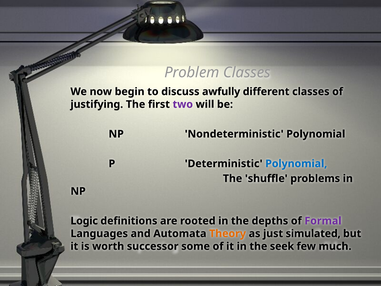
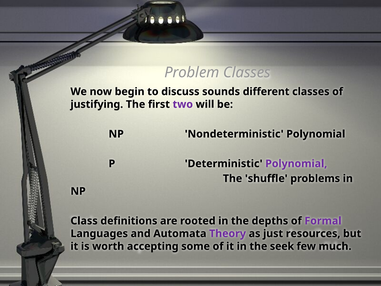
awfully: awfully -> sounds (221, 92)
Polynomial colour: blue -> purple (296, 164)
Logic: Logic -> Class (84, 221)
Theory colour: orange -> purple (228, 233)
simulated: simulated -> resources (313, 233)
successor: successor -> accepting (153, 246)
